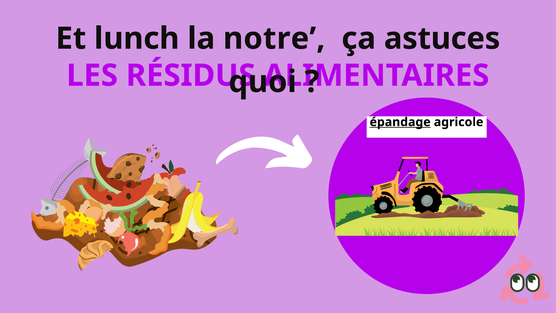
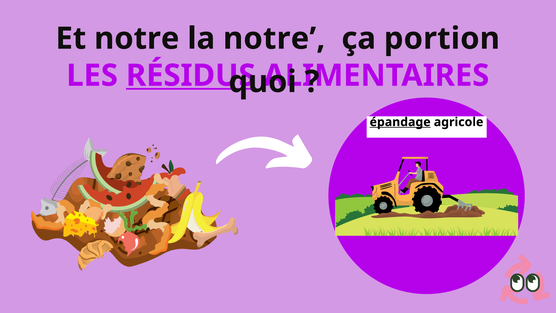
Et lunch: lunch -> notre (137, 39)
astuces: astuces -> portion (442, 39)
RÉSIDUS underline: none -> present (191, 75)
